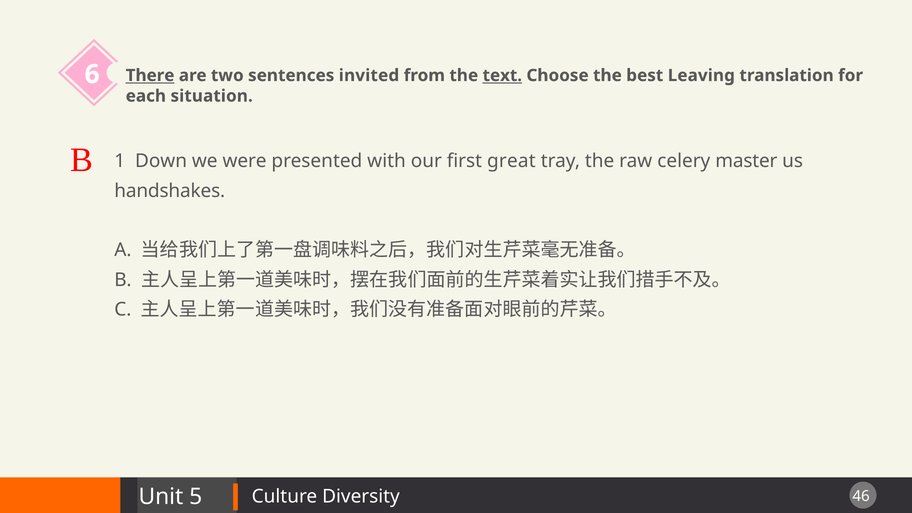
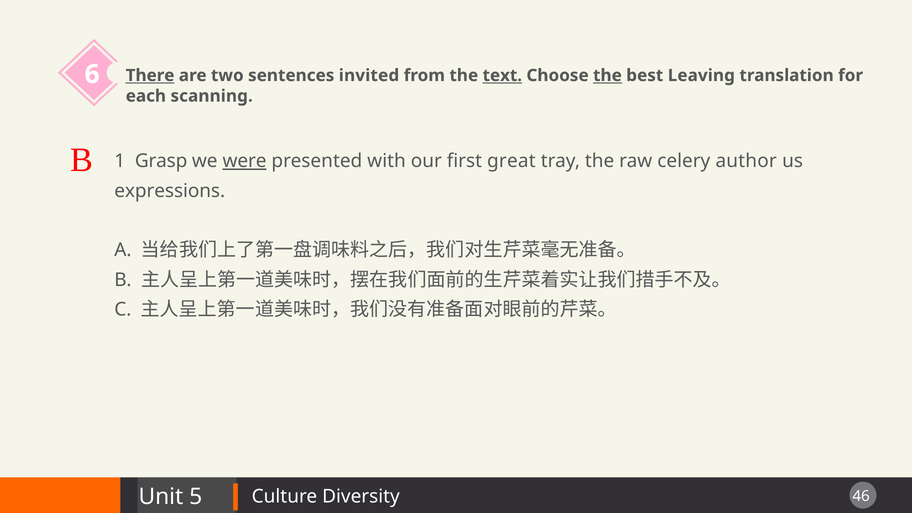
the underline: none -> present (607, 75)
situation: situation -> scanning (212, 96)
Down: Down -> Grasp (161, 161)
were underline: none -> present (245, 161)
master: master -> author (746, 161)
handshakes: handshakes -> expressions (170, 191)
